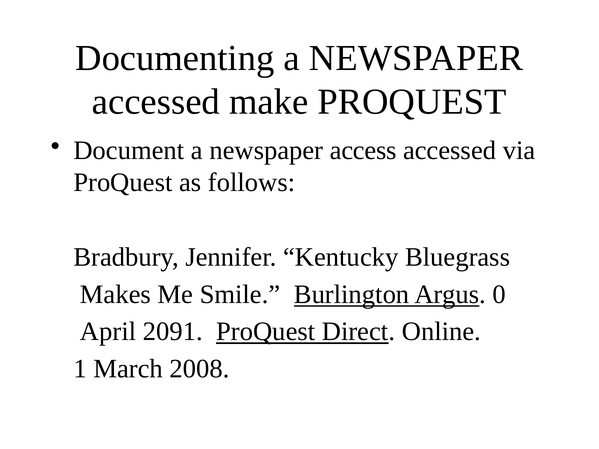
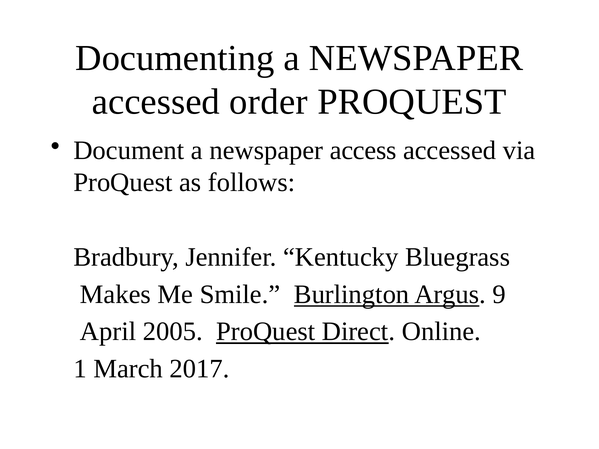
make: make -> order (268, 102)
0: 0 -> 9 (499, 294)
2091: 2091 -> 2005 (173, 332)
2008: 2008 -> 2017 (199, 369)
